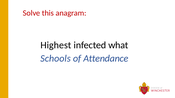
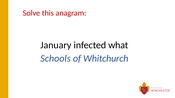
Highest: Highest -> January (56, 45)
Attendance: Attendance -> Whitchurch (106, 59)
